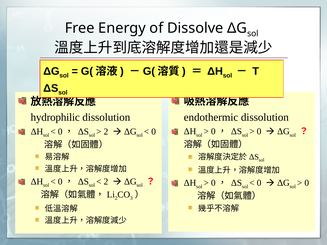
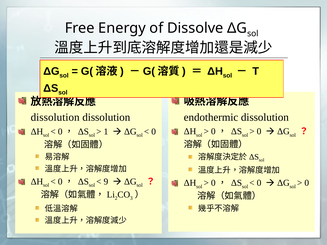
hydrophilic: hydrophilic -> dissolution (55, 117)
2: 2 -> 1 (106, 132)
2: 2 -> 9 (106, 182)
